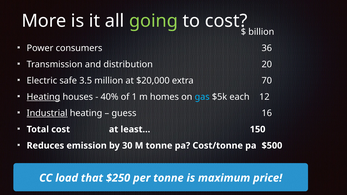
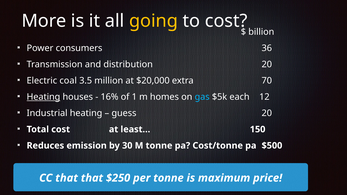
going colour: light green -> yellow (154, 21)
safe: safe -> coal (68, 81)
40%: 40% -> 16% (110, 97)
Industrial underline: present -> none (47, 113)
guess 16: 16 -> 20 (267, 113)
CC load: load -> that (67, 178)
